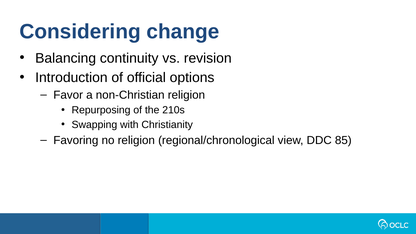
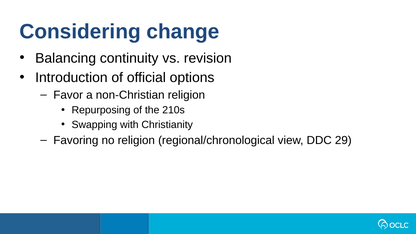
85: 85 -> 29 (343, 140)
